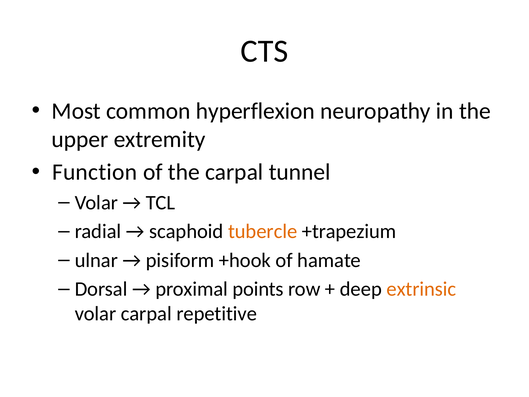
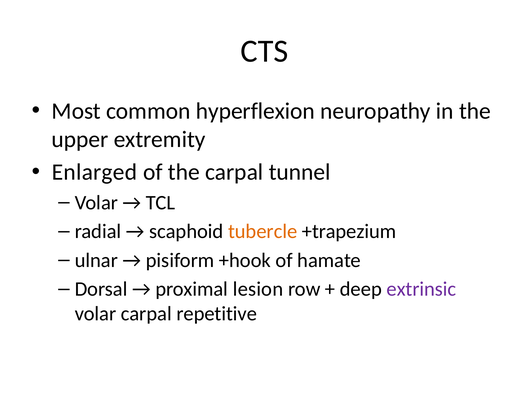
Function: Function -> Enlarged (95, 172)
points: points -> lesion (258, 289)
extrinsic colour: orange -> purple (421, 289)
